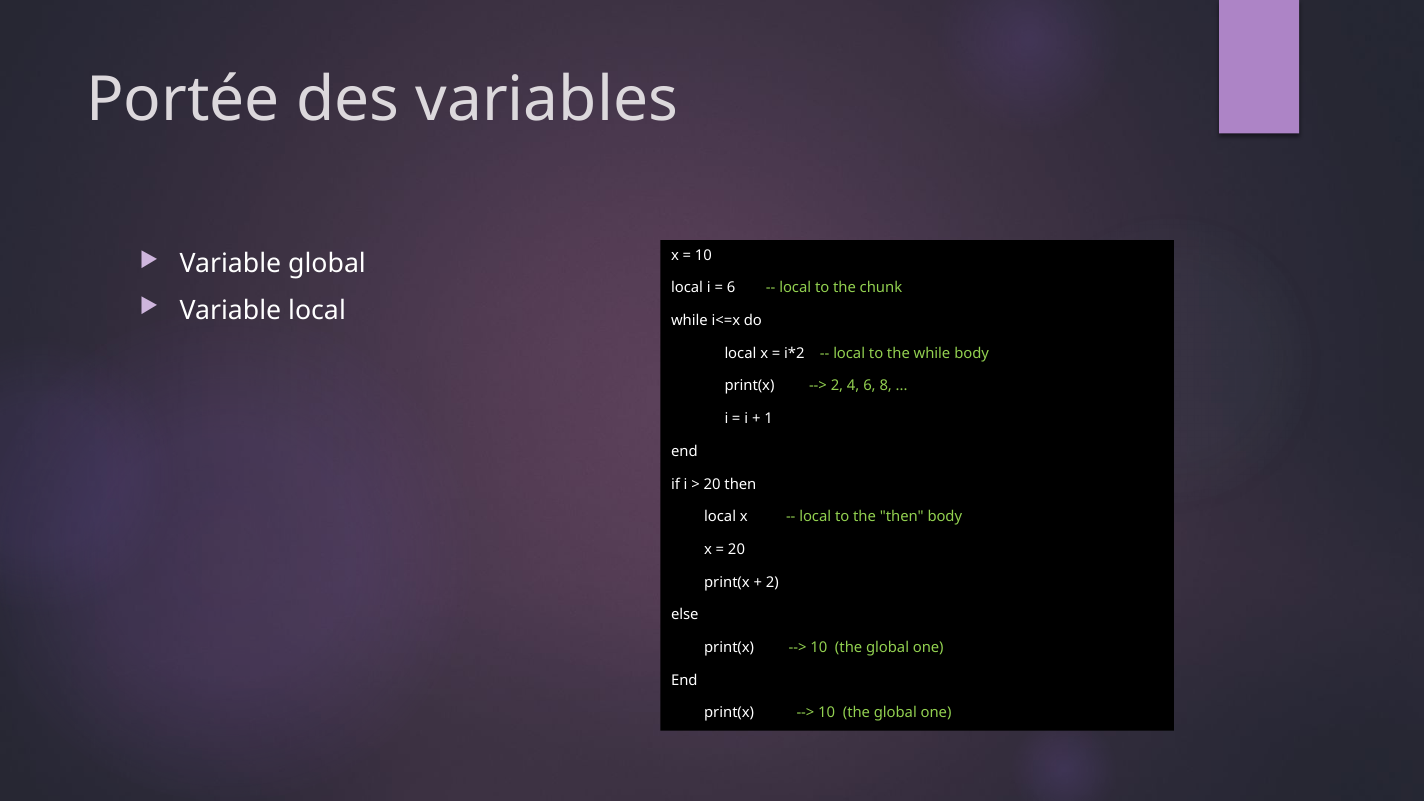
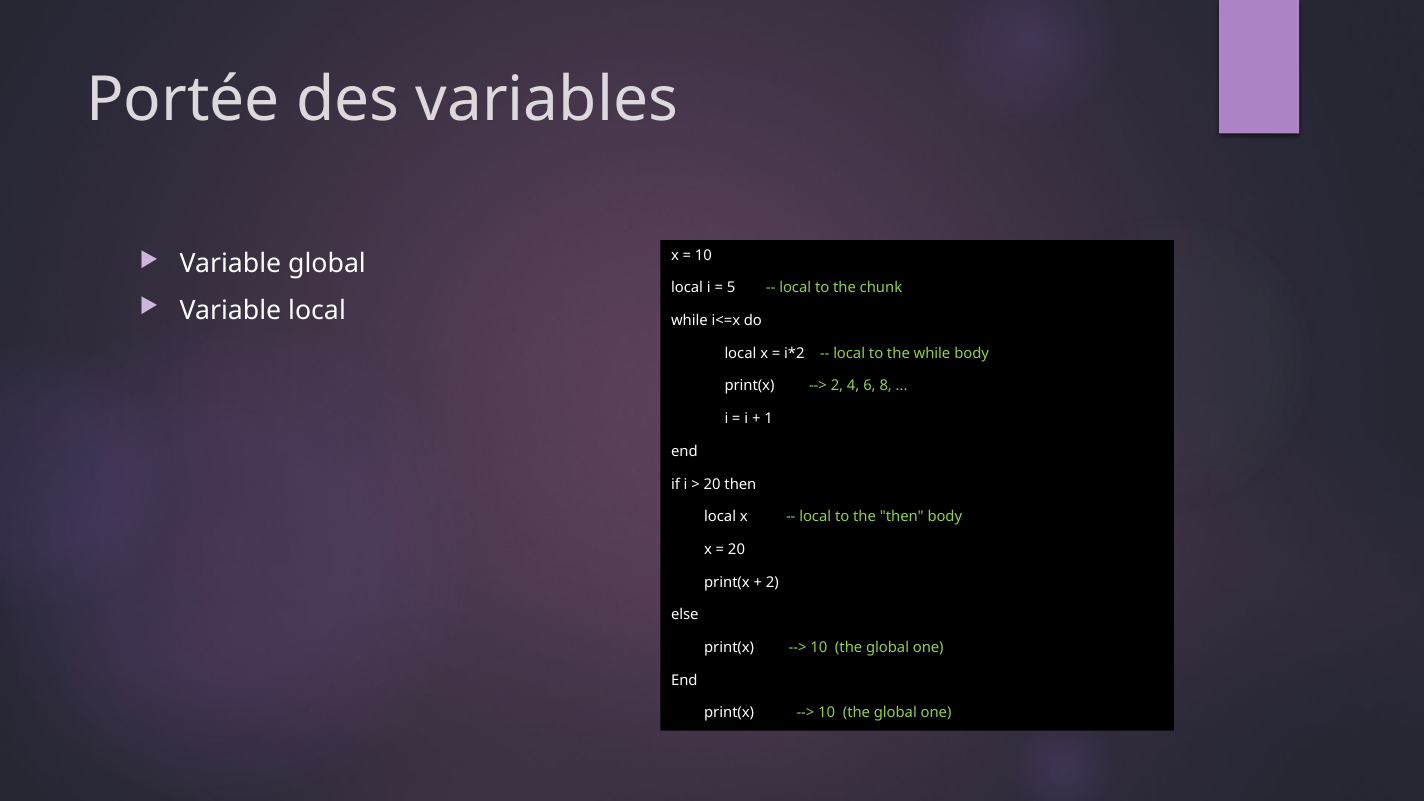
6: 6 -> 5 (731, 288)
